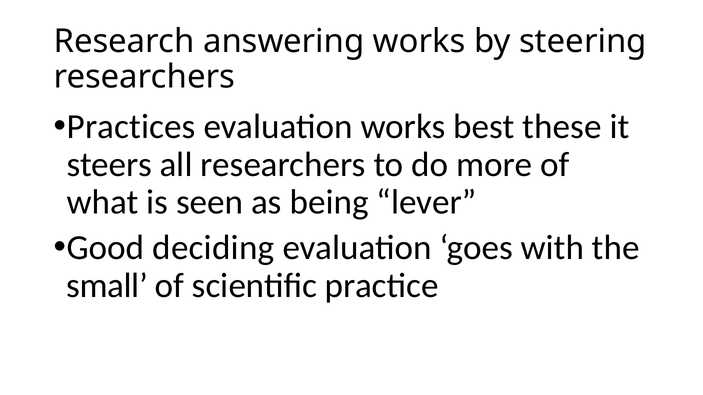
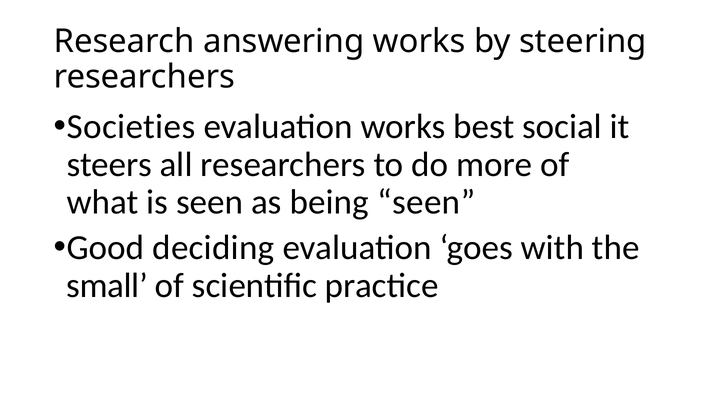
Practices: Practices -> Societies (131, 127)
these: these -> social (562, 127)
being lever: lever -> seen (426, 203)
